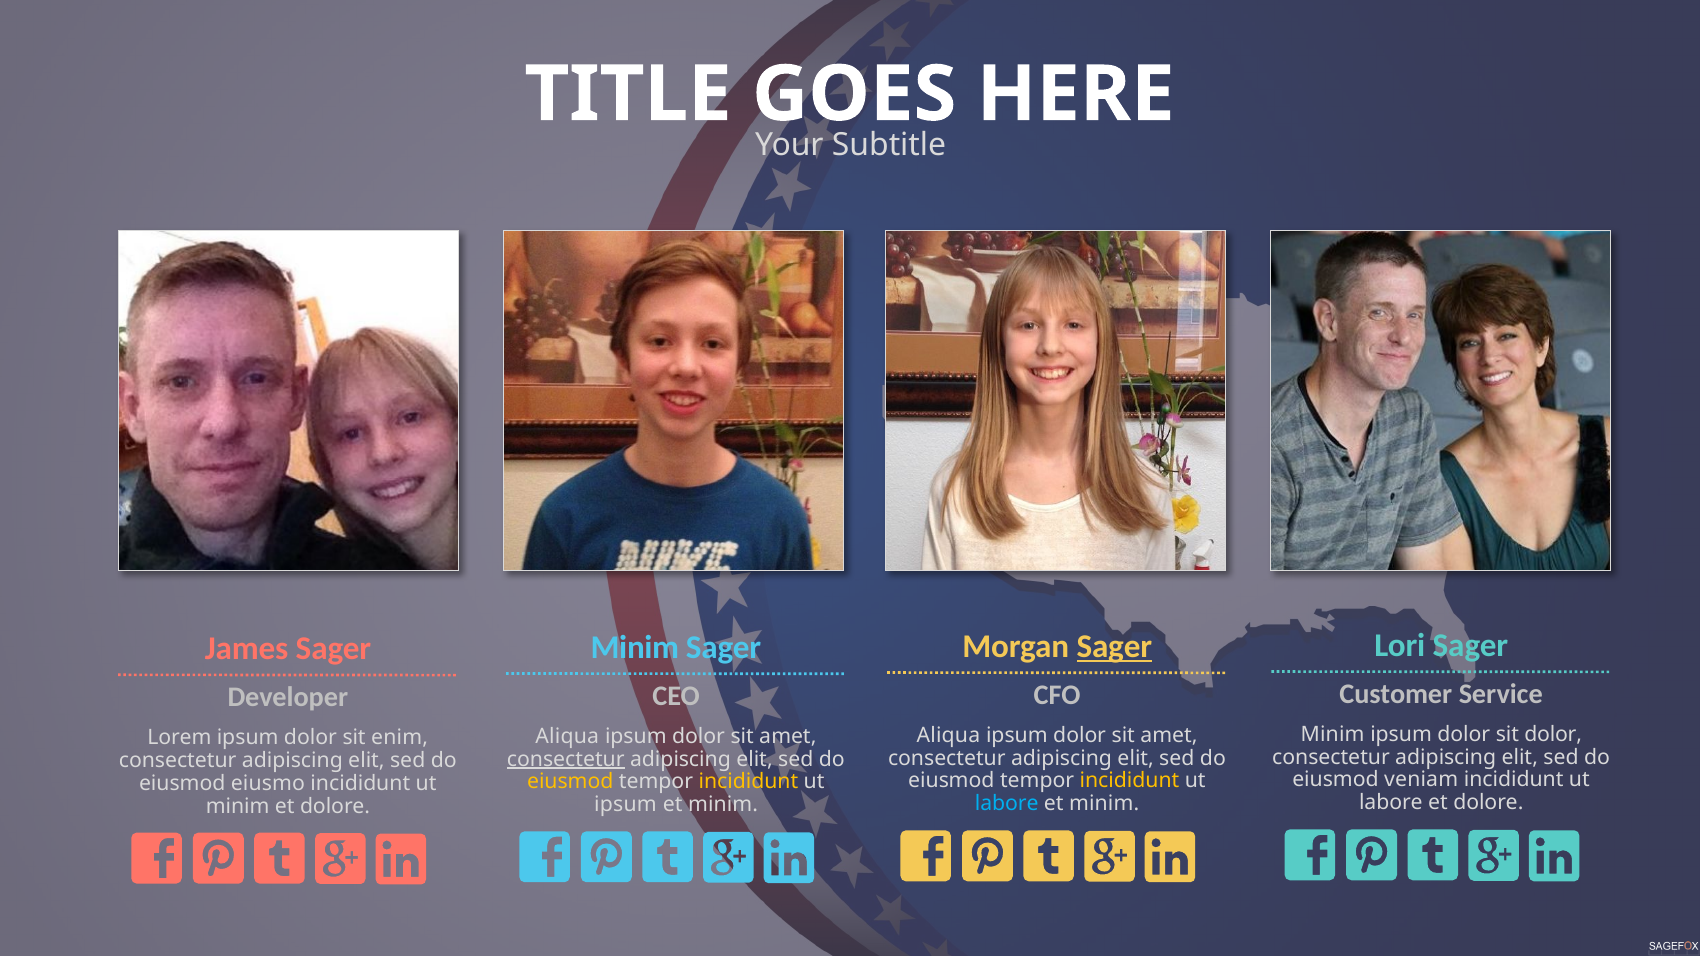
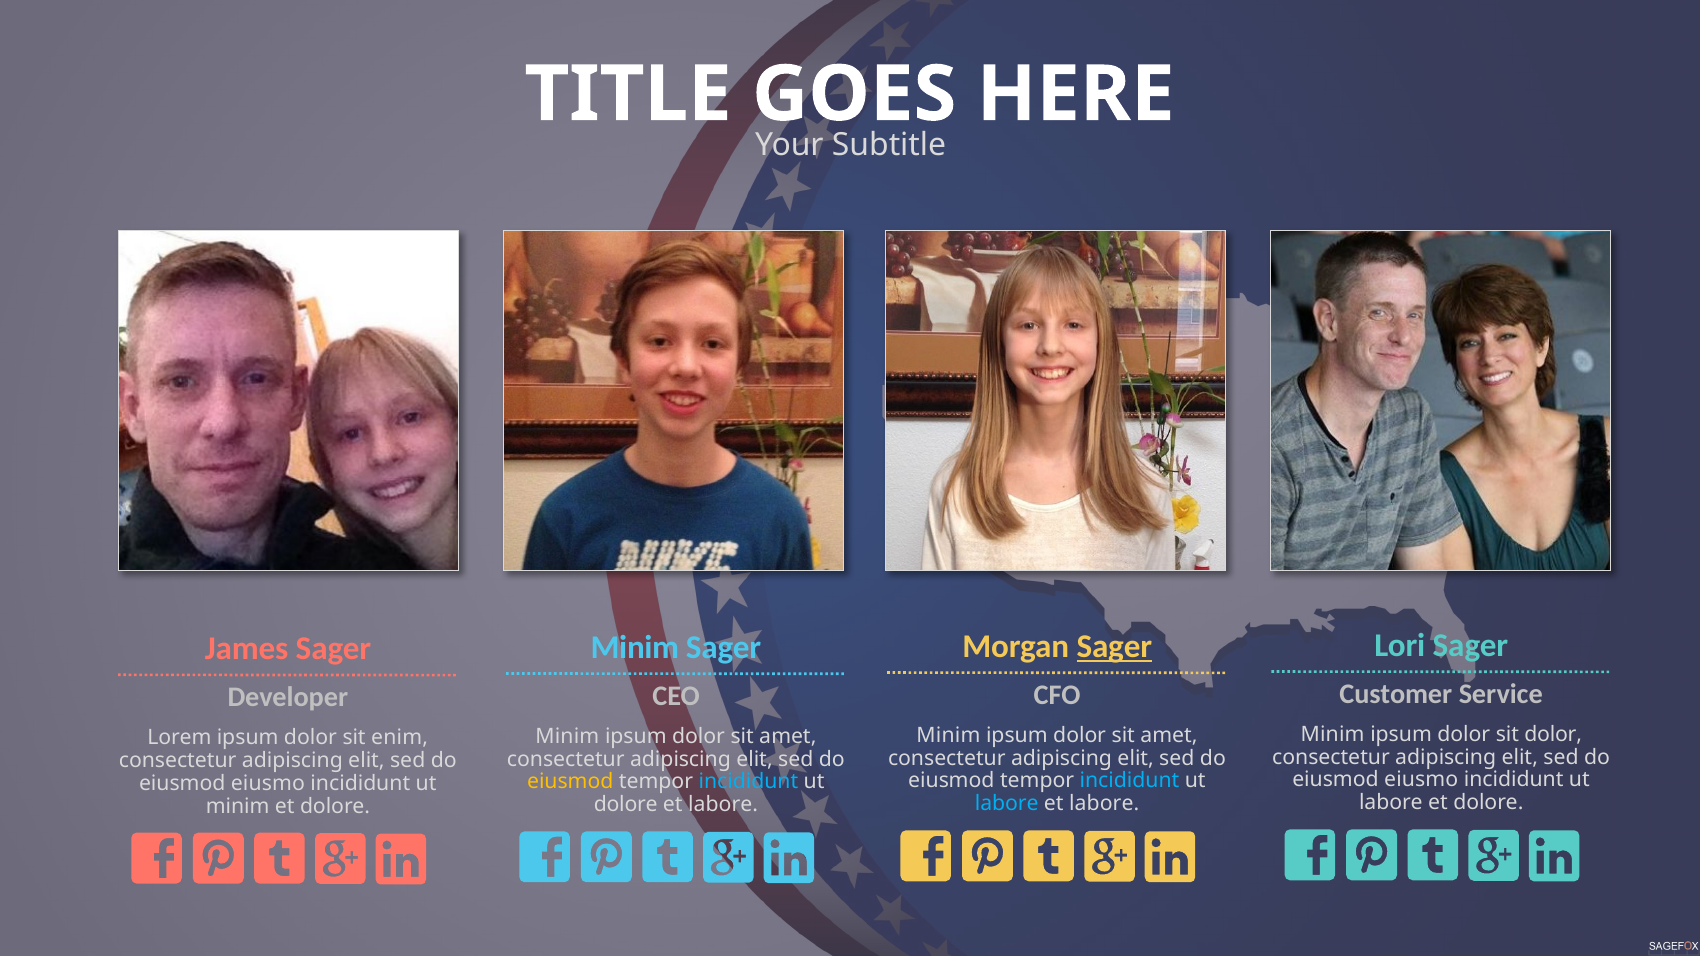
Aliqua: Aliqua -> Minim (948, 735)
Aliqua: Aliqua -> Minim (567, 736)
consectetur underline: present -> none (566, 759)
veniam: veniam -> eiusmo (1421, 780)
incididunt colour: yellow -> light blue (1129, 781)
incididunt colour: yellow -> light blue (748, 782)
minim: minim -> labore (1104, 804)
ipsum: ipsum -> dolore (626, 805)
minim: minim -> labore (723, 805)
